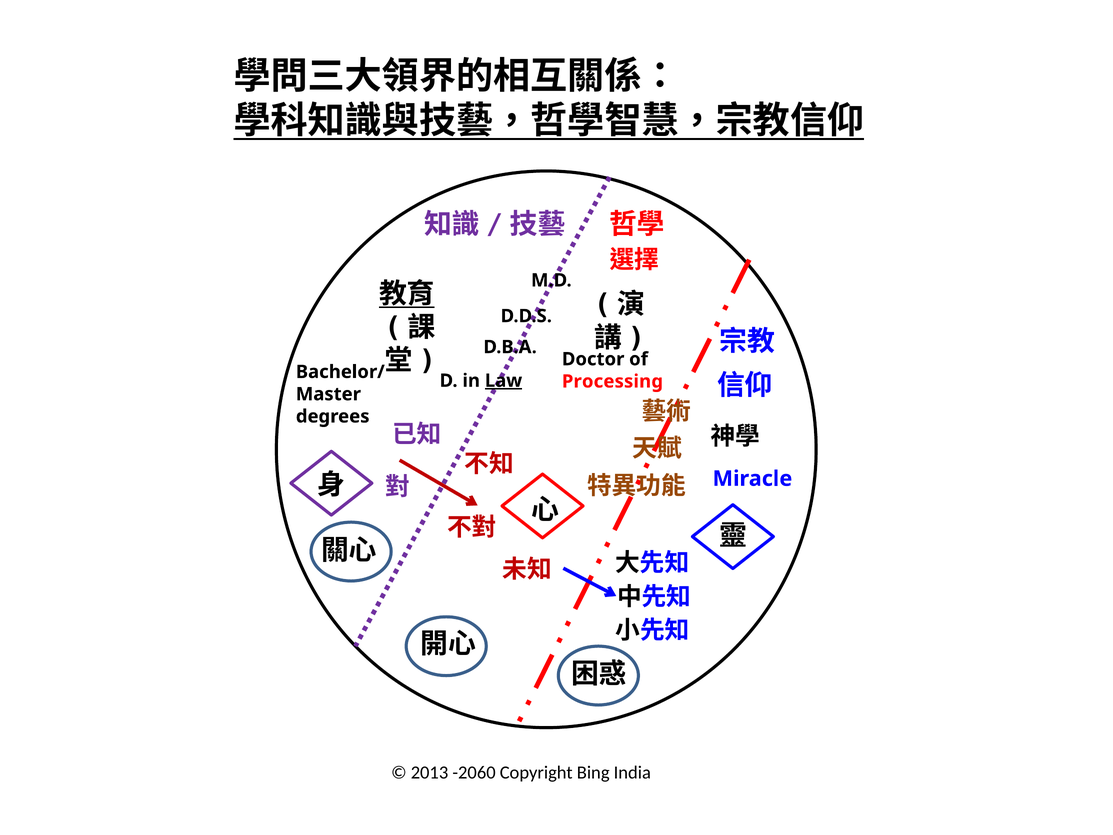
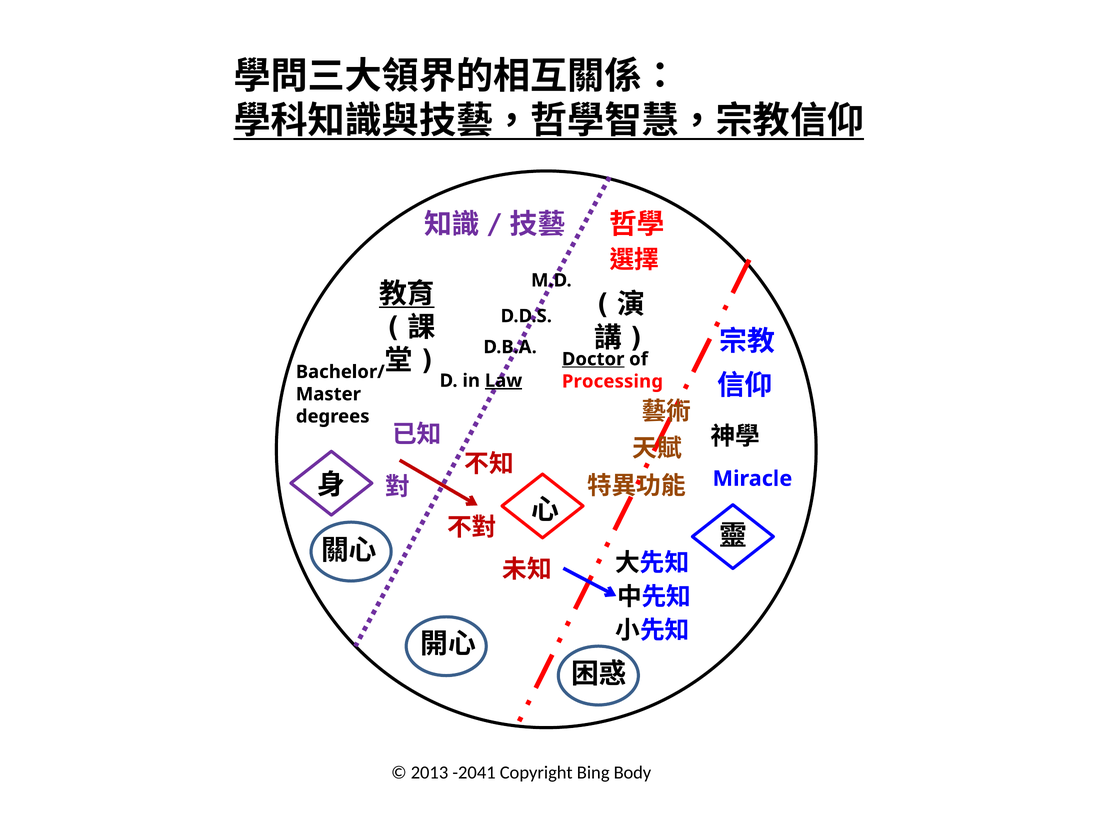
Doctor underline: none -> present (593, 359)
-2060: -2060 -> -2041 (474, 773)
India: India -> Body (632, 773)
